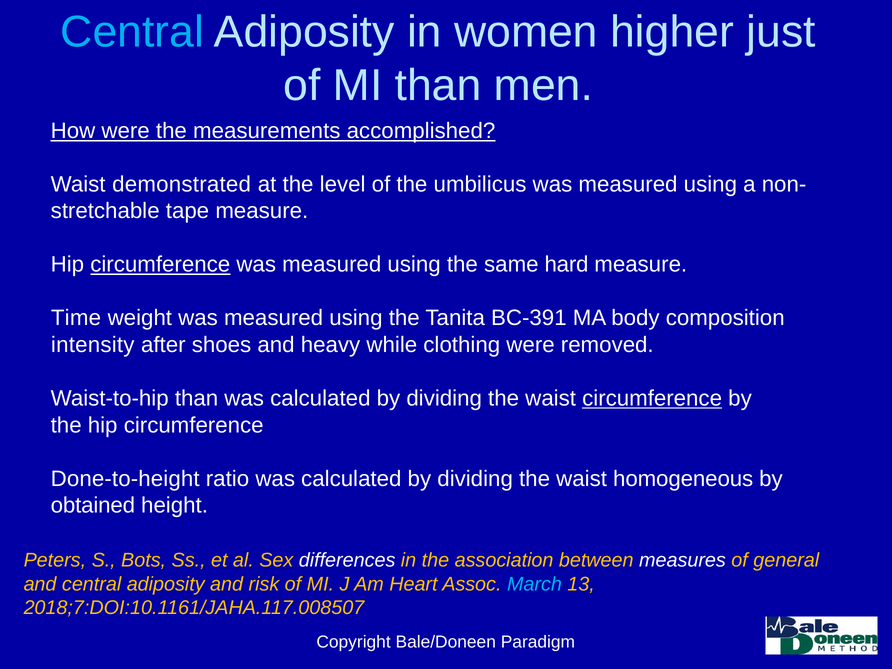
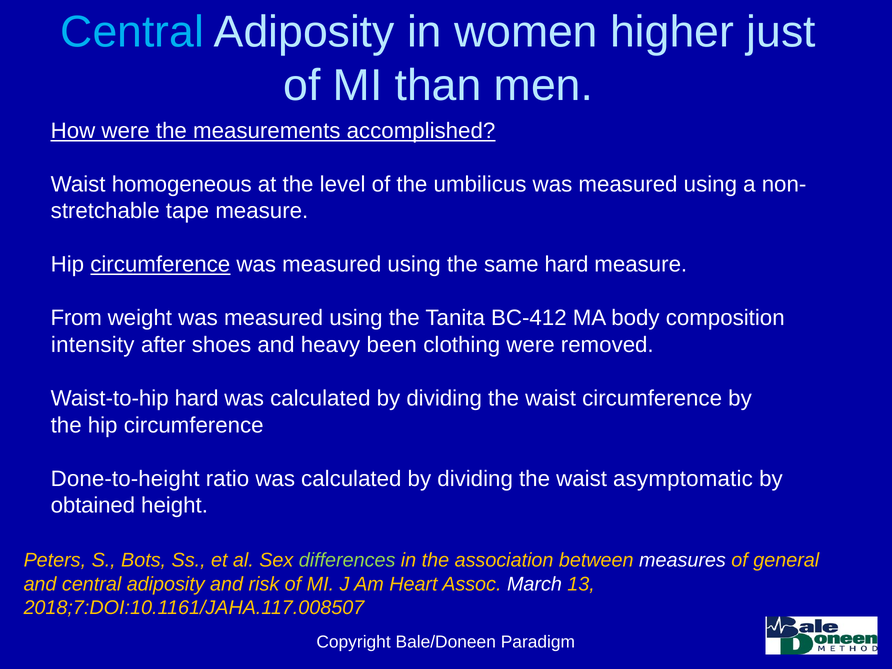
demonstrated: demonstrated -> homogeneous (182, 184)
Time: Time -> From (76, 318)
BC-391: BC-391 -> BC-412 (529, 318)
while: while -> been (392, 345)
Waist-to-hip than: than -> hard (197, 398)
circumference underline: present -> none (652, 398)
homogeneous: homogeneous -> asymptomatic (683, 479)
differences colour: white -> light green (347, 560)
March colour: light blue -> white (534, 584)
